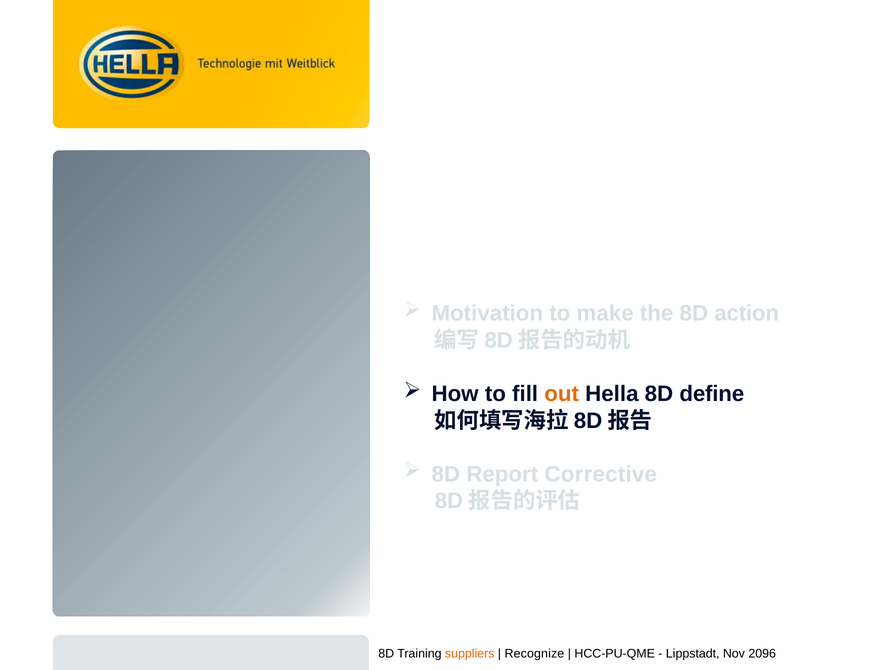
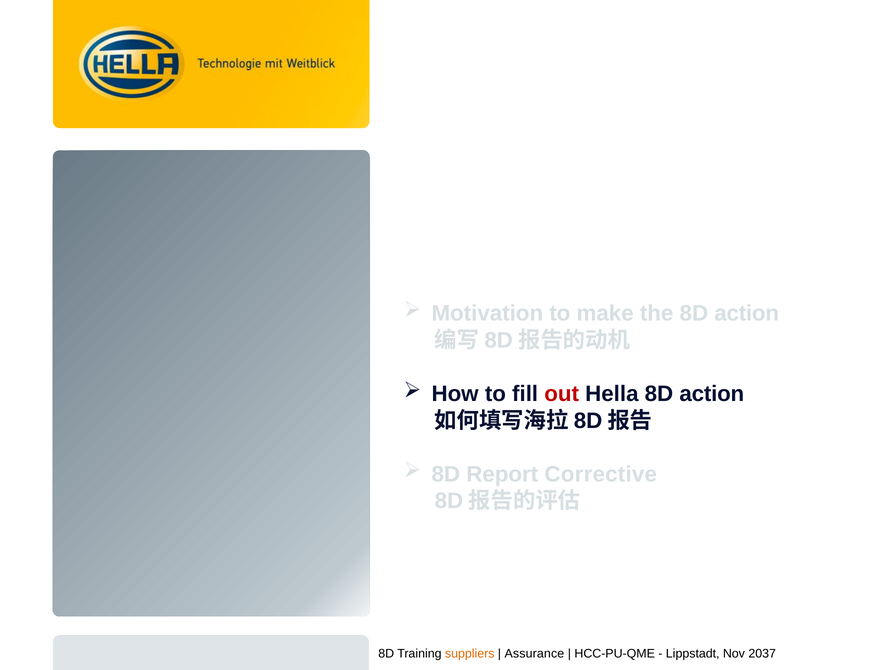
out colour: orange -> red (562, 394)
Hella 8D define: define -> action (712, 394)
Recognize: Recognize -> Assurance (534, 654)
2096: 2096 -> 2037 (762, 654)
